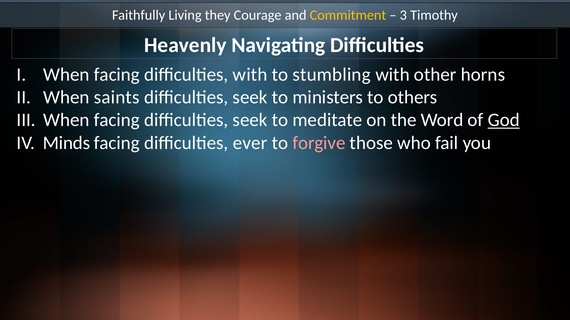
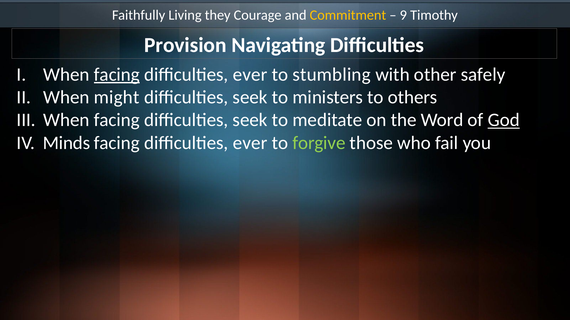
3: 3 -> 9 (403, 15)
Heavenly: Heavenly -> Provision (185, 45)
facing underline: none -> present (117, 75)
with: with -> ever (250, 75)
horns: horns -> safely (483, 75)
saints: saints -> might (117, 97)
forgive colour: pink -> light green (319, 143)
